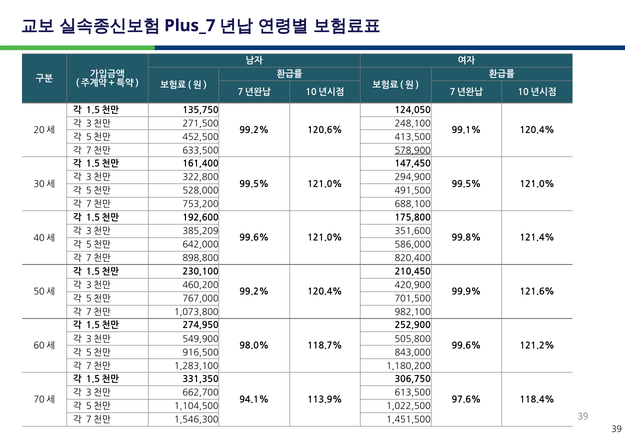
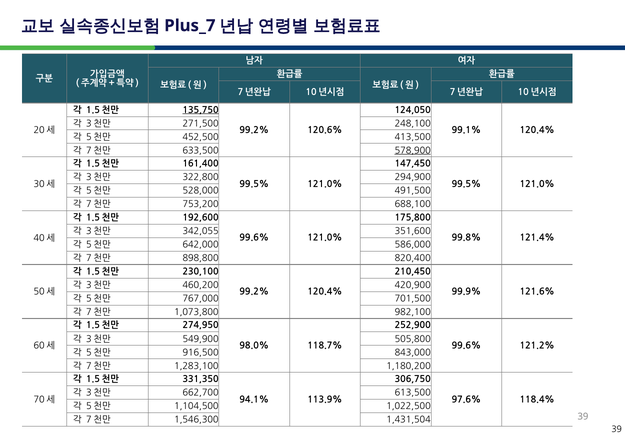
135,750 underline: none -> present (201, 110)
385,209: 385,209 -> 342,055 (201, 231)
1,451,500: 1,451,500 -> 1,431,504 (409, 420)
